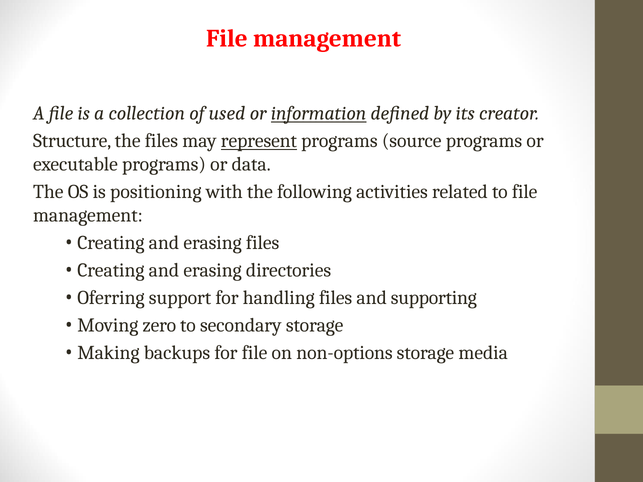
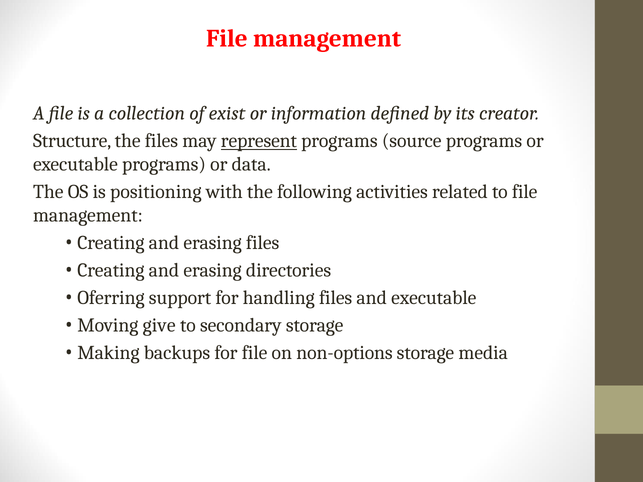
used: used -> exist (227, 113)
information underline: present -> none (319, 113)
and supporting: supporting -> executable (434, 298)
zero: zero -> give (159, 326)
